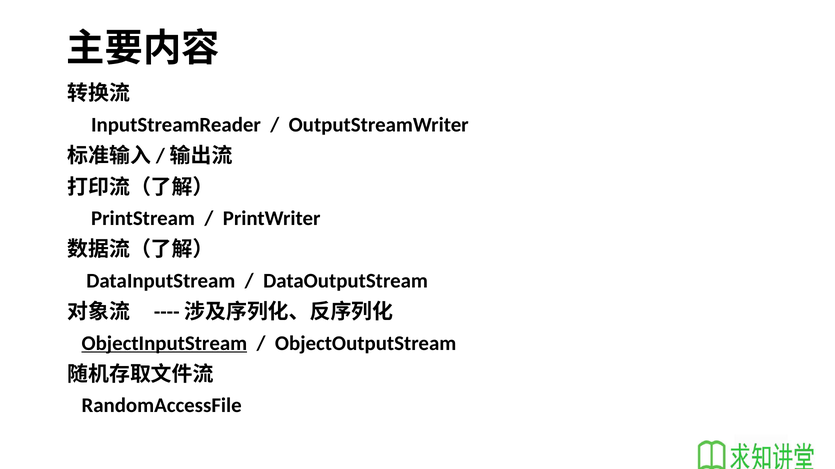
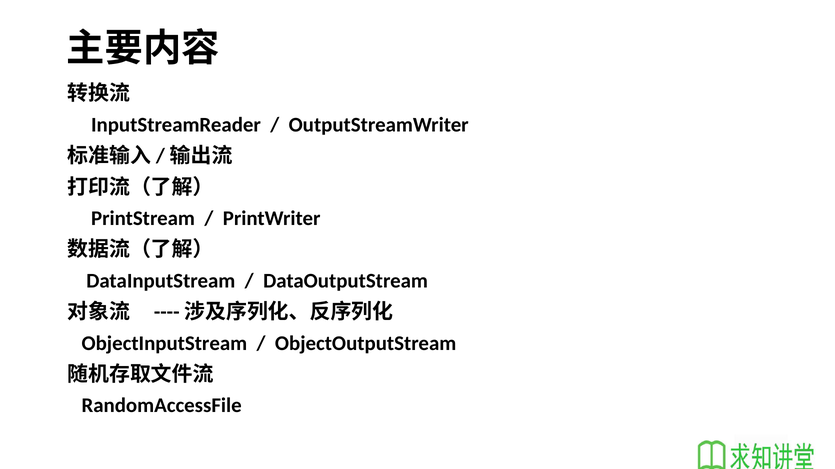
ObjectInputStream underline: present -> none (164, 344)
